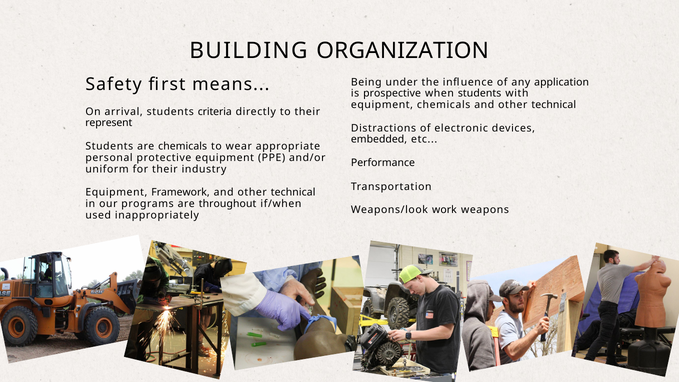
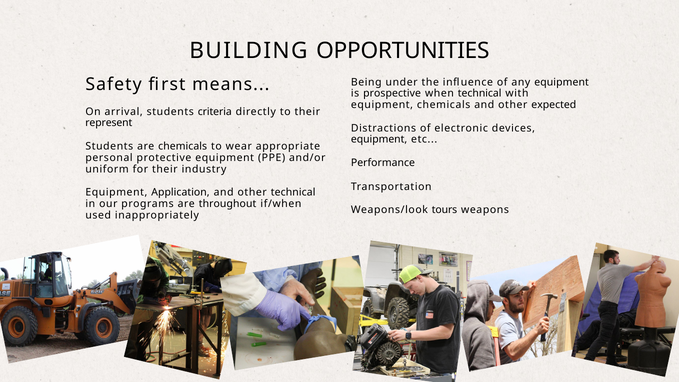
ORGANIZATION: ORGANIZATION -> OPPORTUNITIES (403, 51)
any application: application -> equipment (562, 82)
when students: students -> technical (480, 93)
chemicals and other technical: technical -> expected (554, 105)
embedded: embedded -> equipment (379, 140)
Framework: Framework -> Application (181, 192)
work: work -> tours (445, 210)
